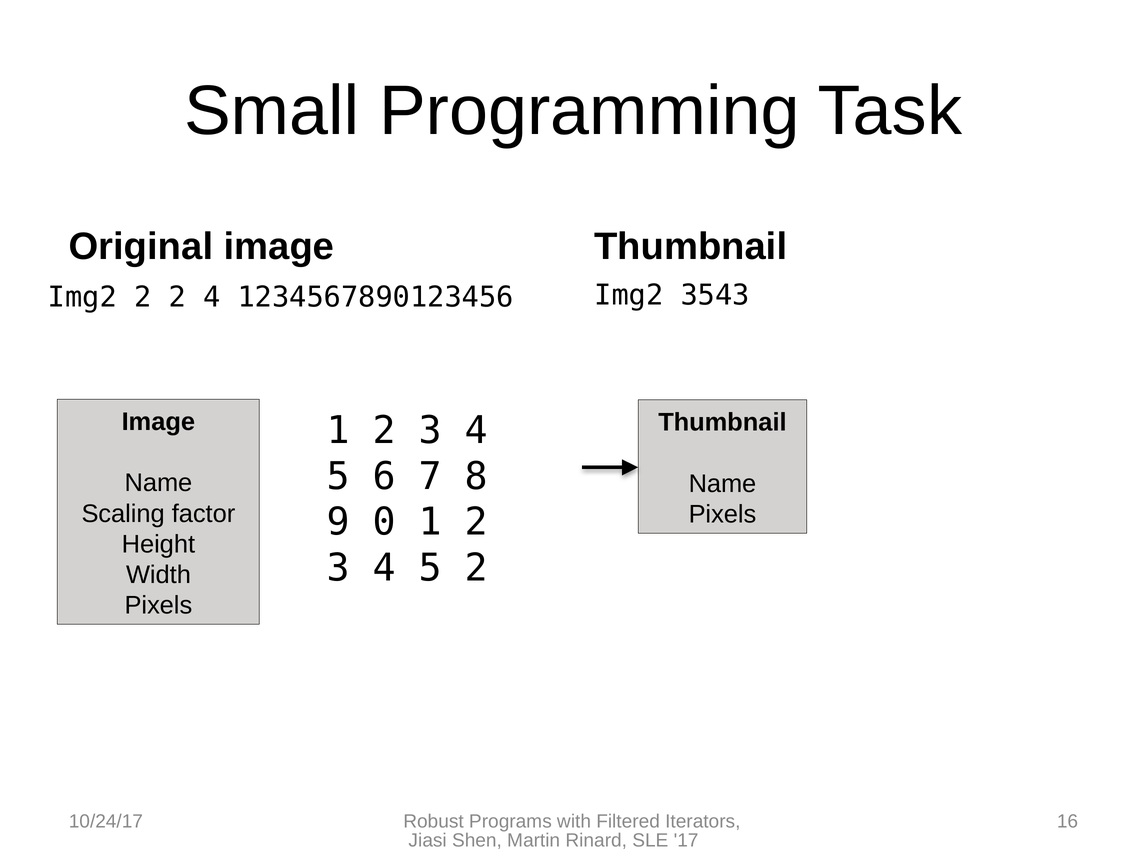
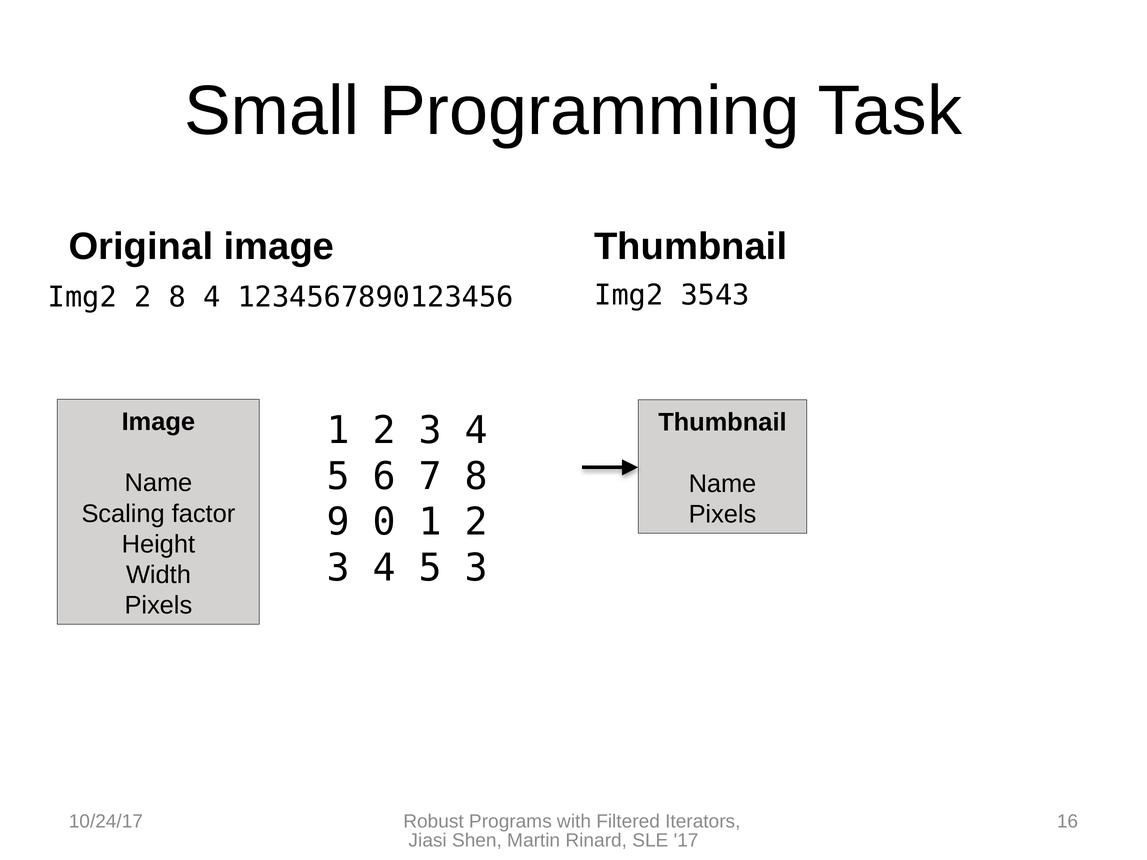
2 2: 2 -> 8 (177, 298)
5 2: 2 -> 3 (476, 568)
